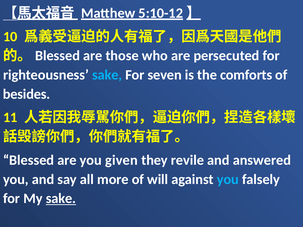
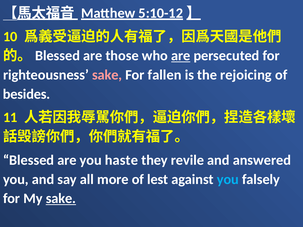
are underline: none -> present (181, 56)
sake colour: light blue -> pink (107, 75)
seven: seven -> fallen (165, 75)
comforts: comforts -> rejoicing (246, 75)
given: given -> haste (121, 160)
will: will -> lest (158, 180)
